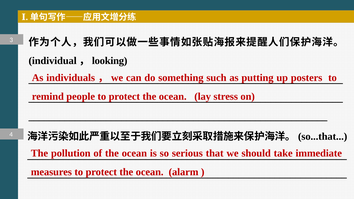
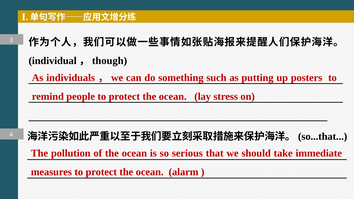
looking: looking -> though (110, 61)
